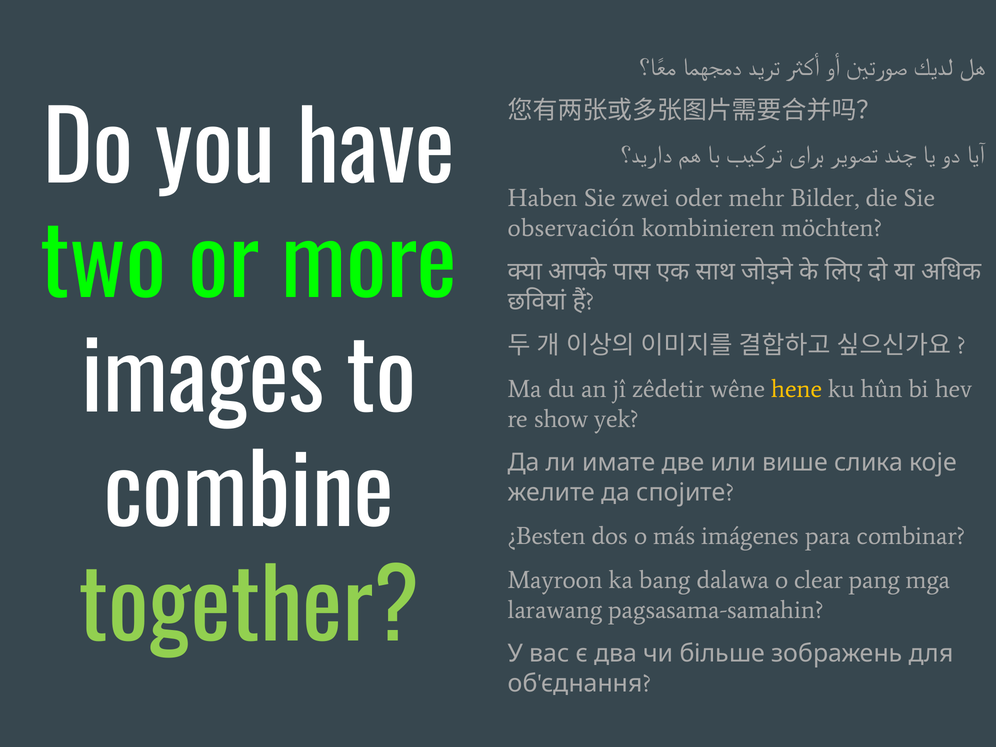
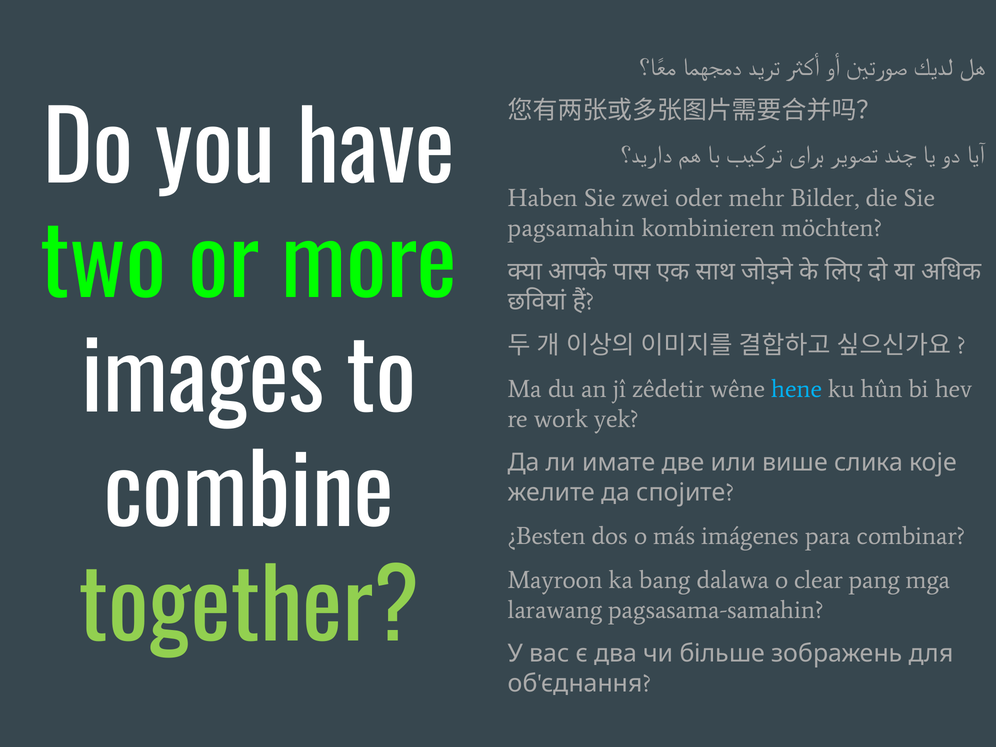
observación: observación -> pagsamahin (572, 228)
hene colour: yellow -> light blue (797, 389)
show: show -> work (561, 419)
